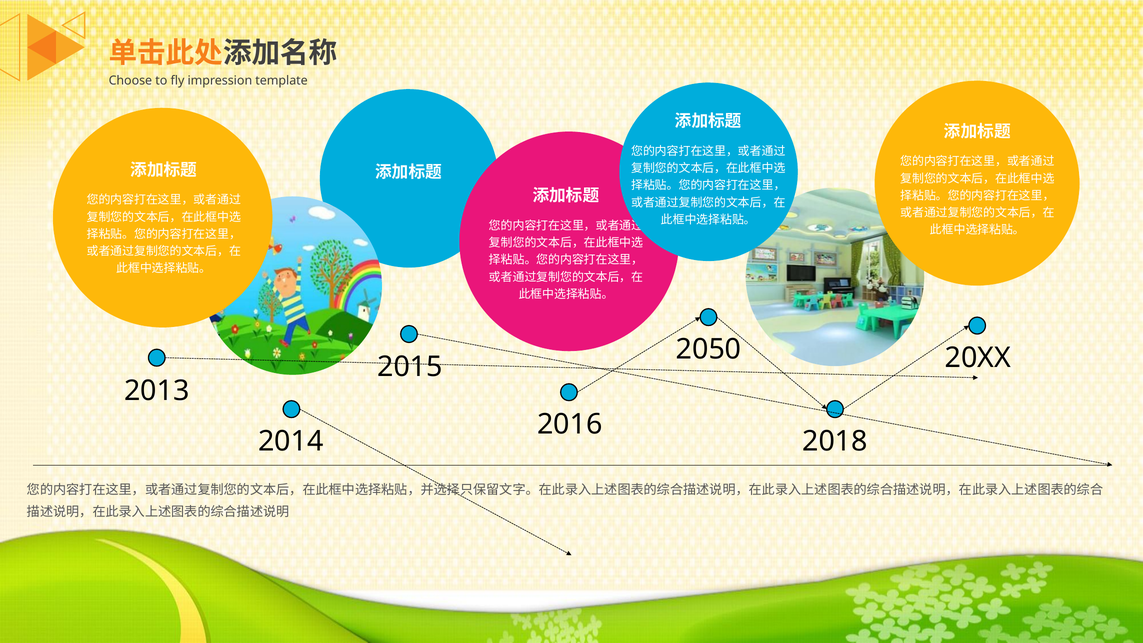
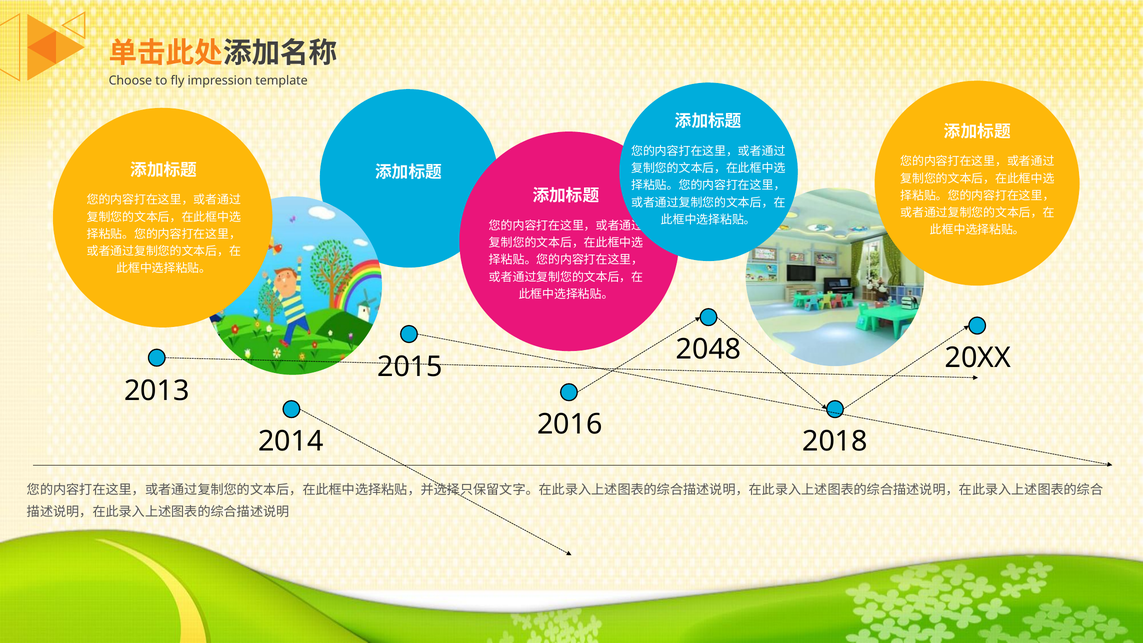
2050: 2050 -> 2048 (709, 349)
